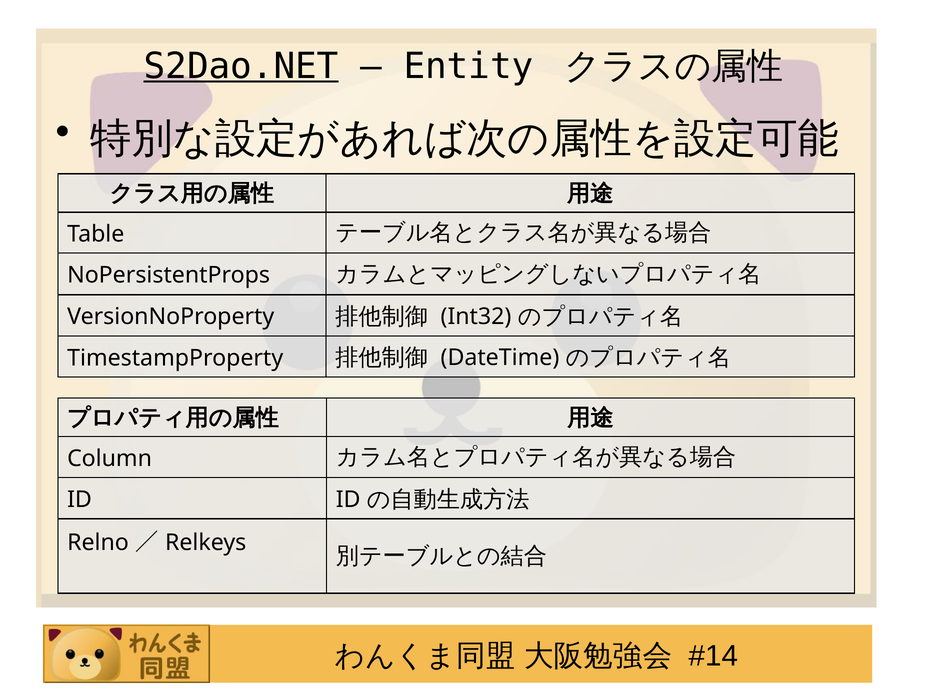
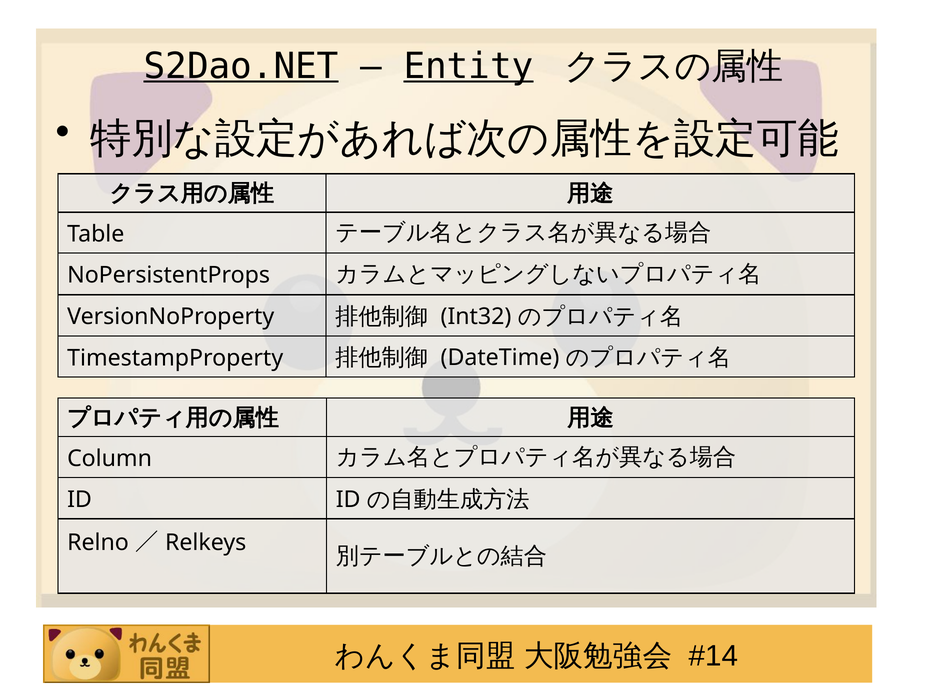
Entity underline: none -> present (469, 66)
